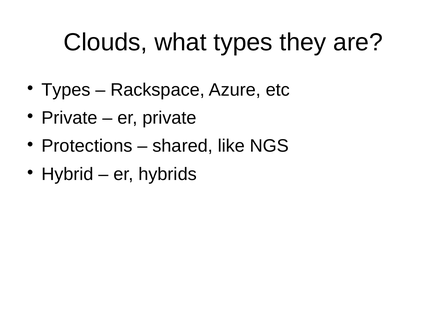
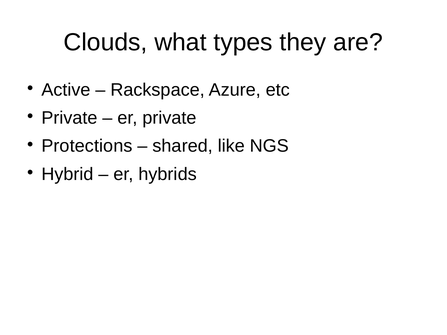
Types: Types -> Active (66, 90)
